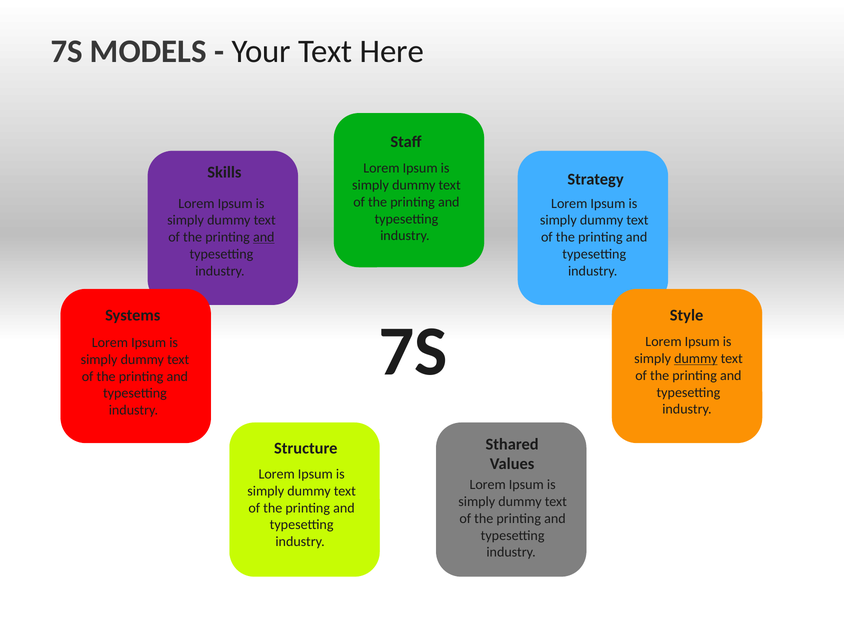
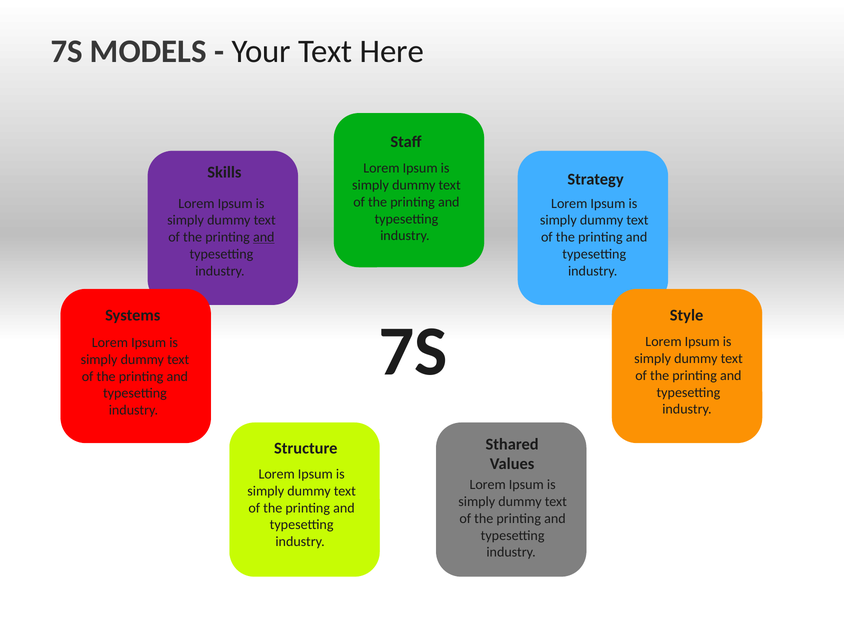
dummy underline: present -> none (696, 359)
